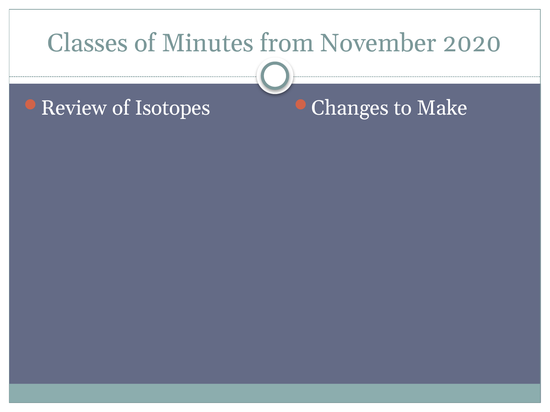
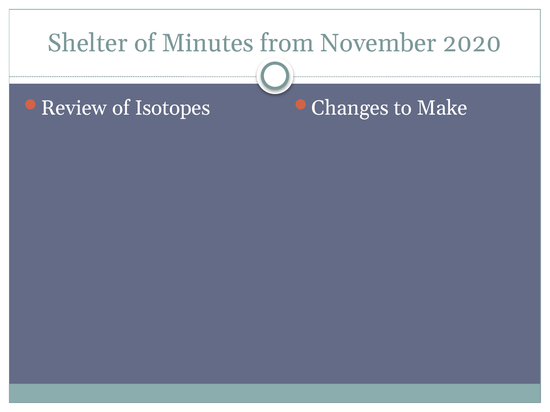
Classes: Classes -> Shelter (88, 43)
